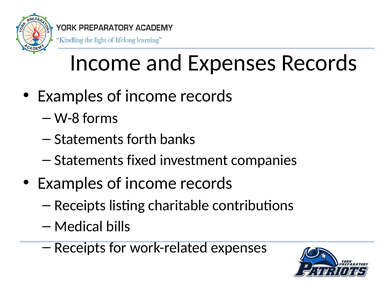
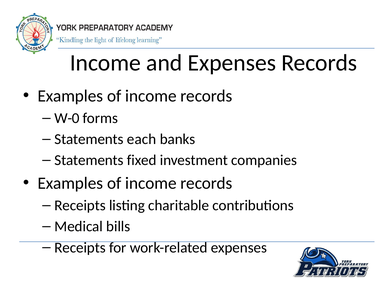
W-8: W-8 -> W-0 (67, 118)
forth: forth -> each (142, 139)
